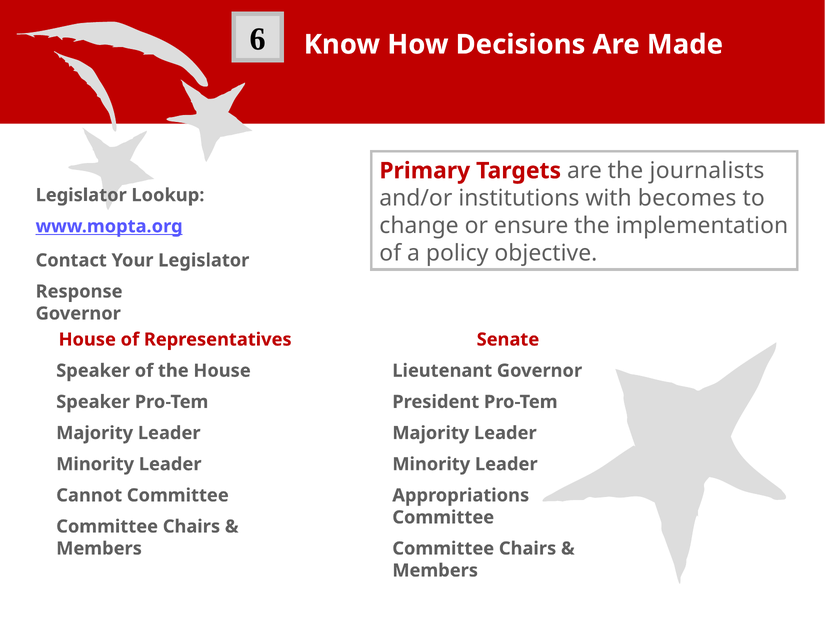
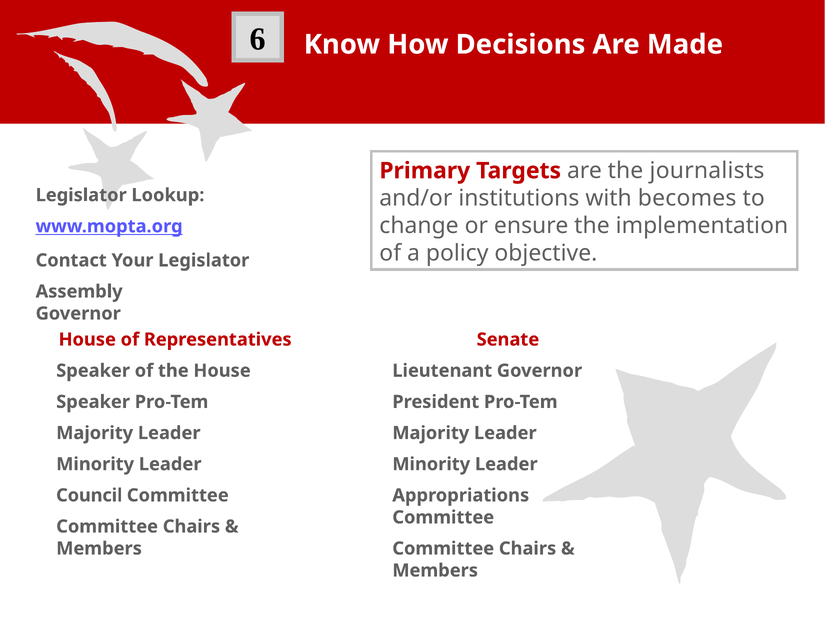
Response: Response -> Assembly (79, 291)
Cannot: Cannot -> Council (89, 495)
